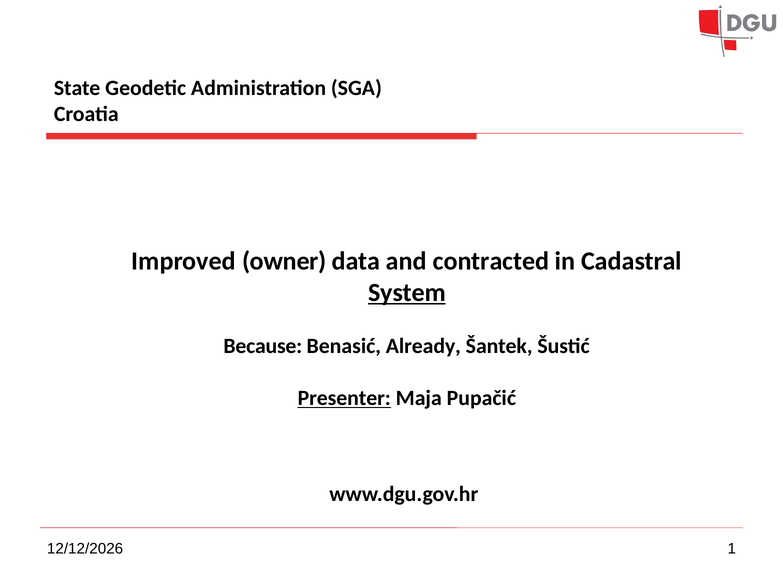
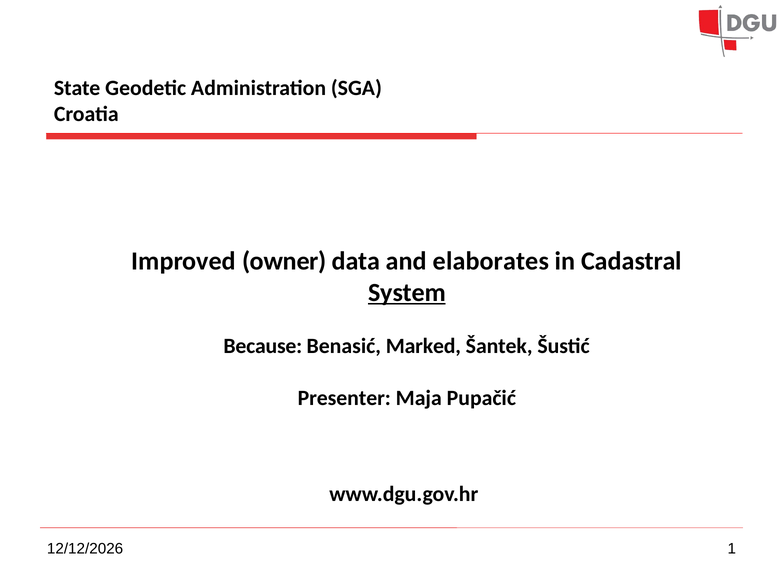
contracted: contracted -> elaborates (491, 261)
Already: Already -> Marked (423, 346)
Presenter underline: present -> none (344, 398)
